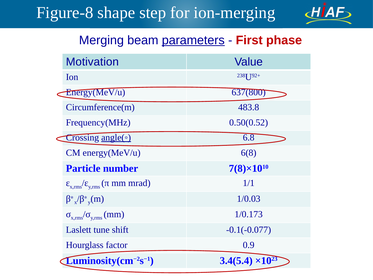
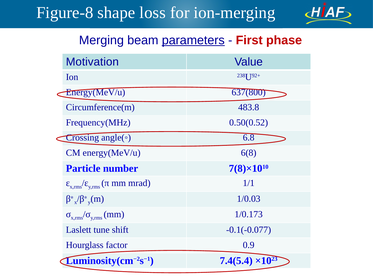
step: step -> loss (153, 13)
angle(◦ underline: present -> none (116, 138)
3.4(5.4: 3.4(5.4 -> 7.4(5.4 (236, 260)
